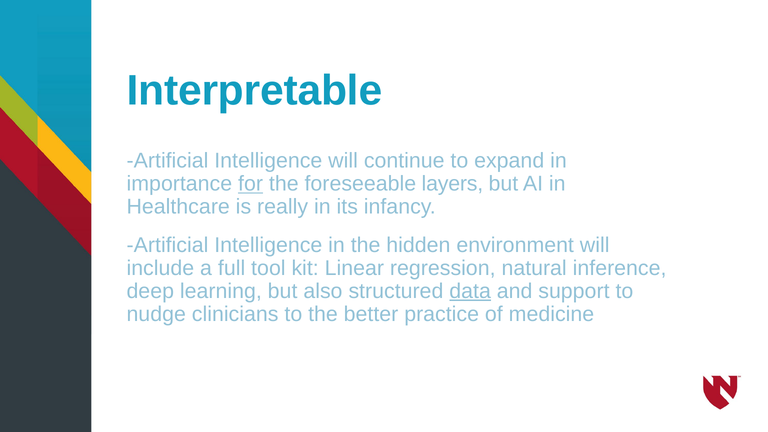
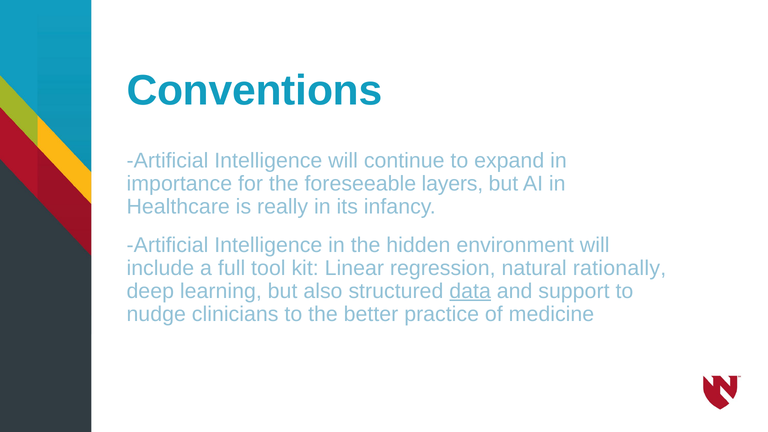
Interpretable: Interpretable -> Conventions (254, 90)
for underline: present -> none (251, 184)
inference: inference -> rationally (619, 268)
